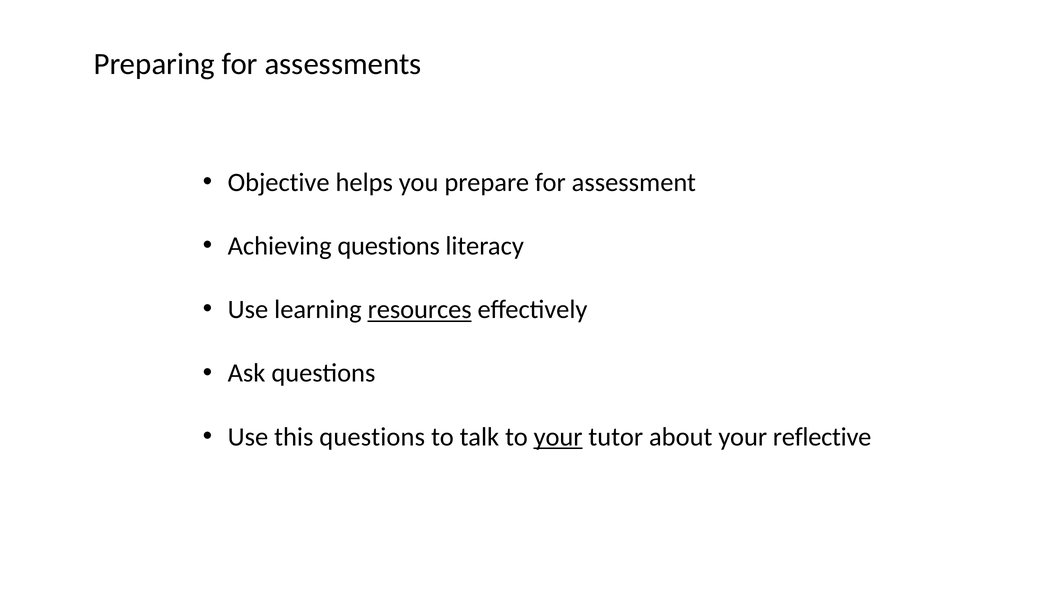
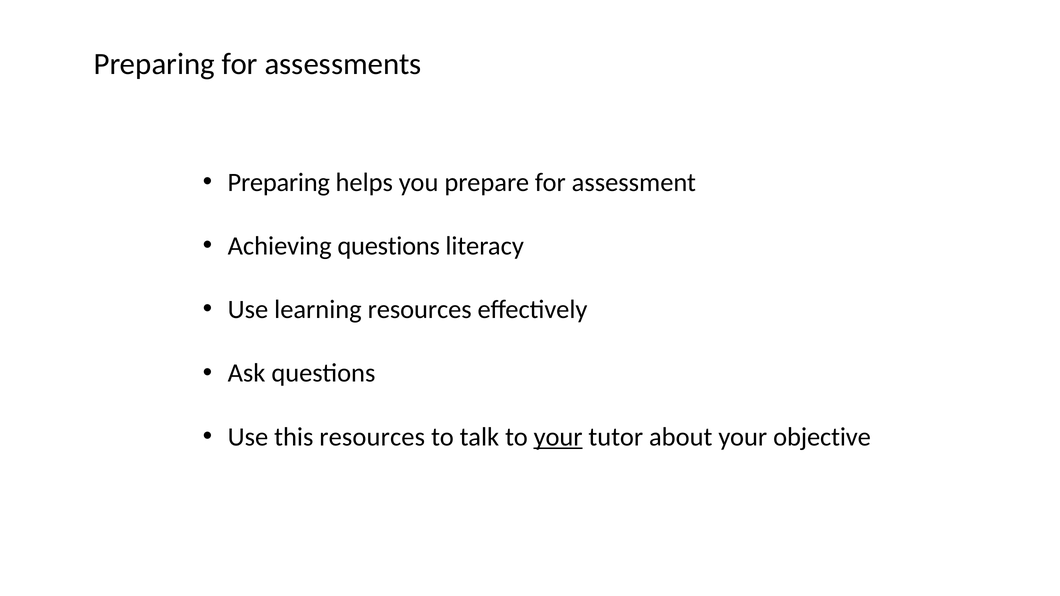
Objective: Objective -> Preparing (279, 183)
resources underline: present -> none (420, 310)
this questions: questions -> resources (372, 437)
reflective: reflective -> objective (822, 437)
